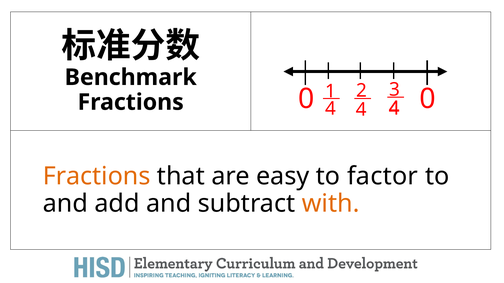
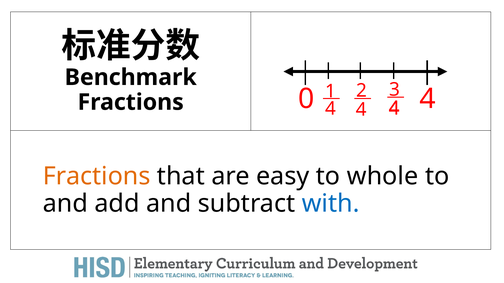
0: 0 -> 4 (428, 99)
factor: factor -> whole (383, 177)
with colour: orange -> blue (331, 204)
